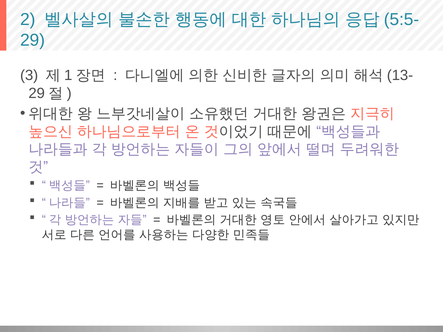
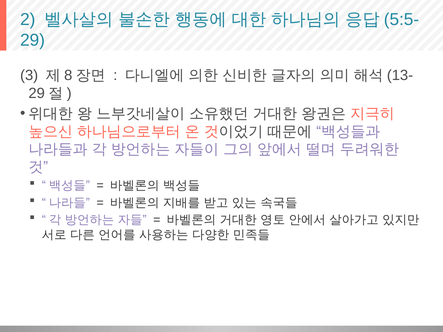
1: 1 -> 8 (68, 75)
